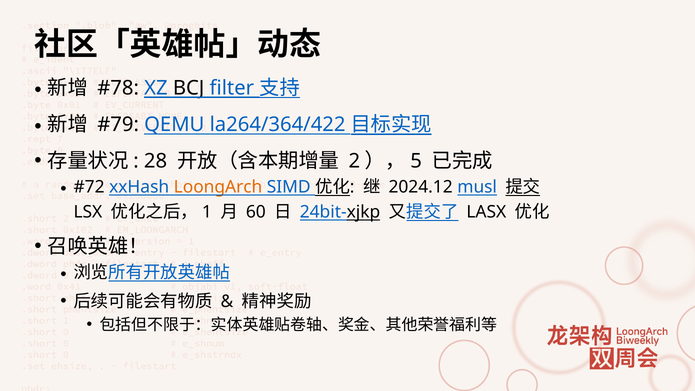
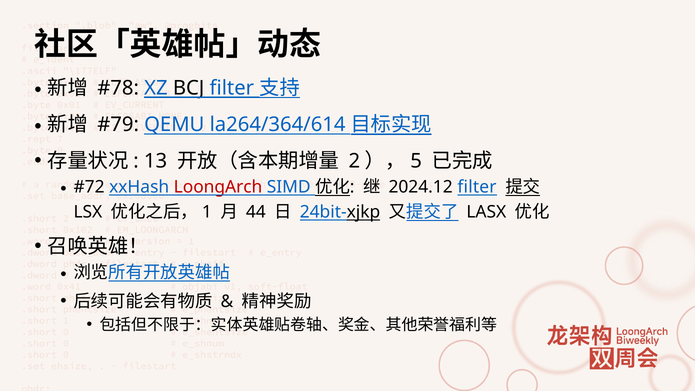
la264/364/422: la264/364/422 -> la264/364/614 (278, 124)
28: 28 -> 13 (156, 161)
LoongArch colour: orange -> red (218, 187)
2024.12 musl: musl -> filter (477, 187)
60: 60 -> 44 (256, 212)
